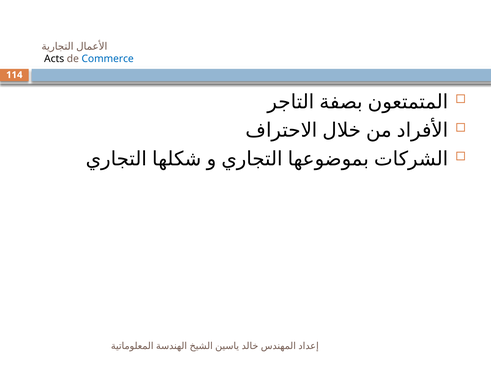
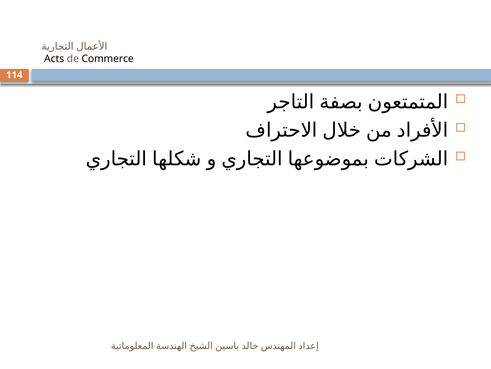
Commerce colour: blue -> black (108, 59)
